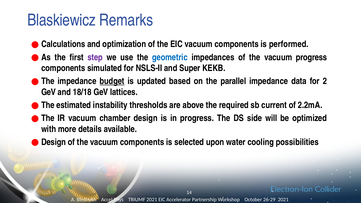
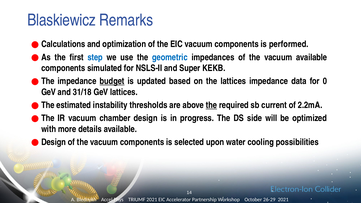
step colour: purple -> blue (95, 57)
vacuum progress: progress -> available (311, 57)
the parallel: parallel -> lattices (233, 81)
2: 2 -> 0 (325, 81)
18/18: 18/18 -> 31/18 (82, 92)
the underline: none -> present (211, 105)
